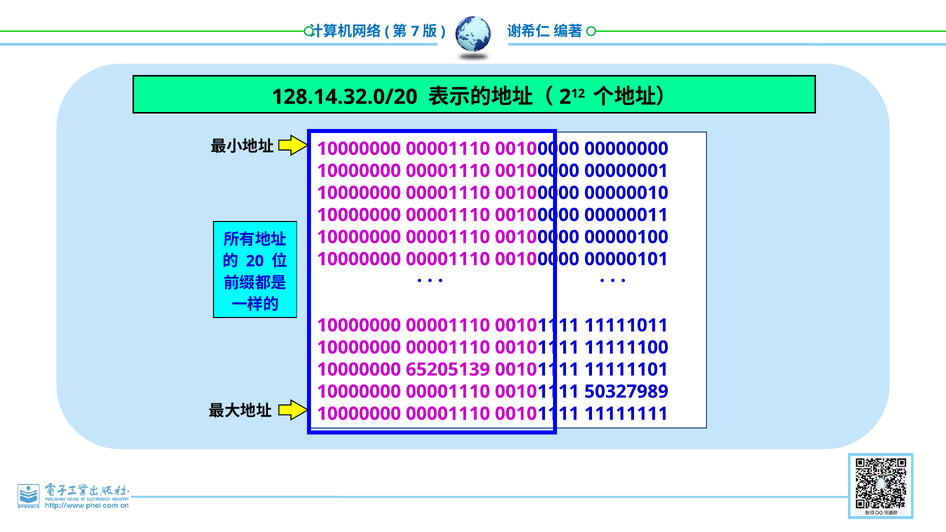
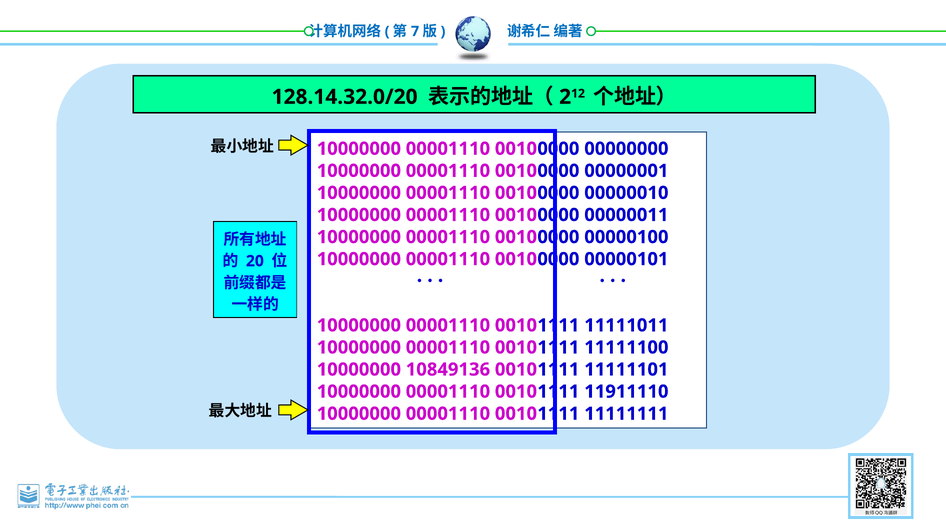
65205139: 65205139 -> 10849136 (448, 370)
50327989: 50327989 -> 11911110 (626, 392)
